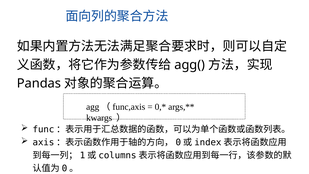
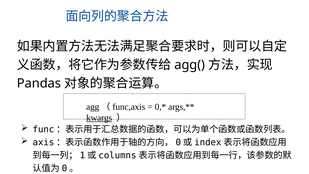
kwargs underline: none -> present (99, 118)
